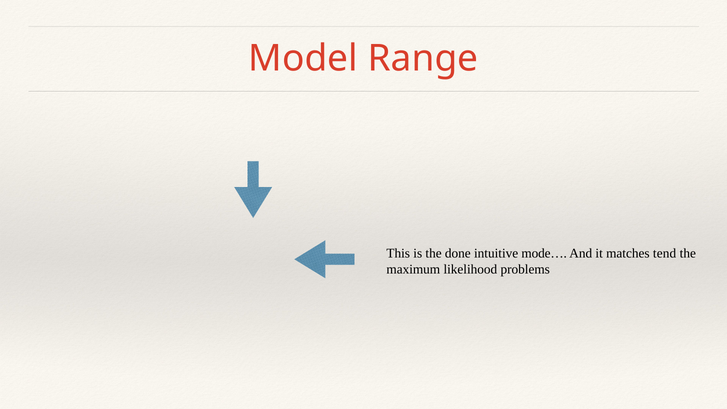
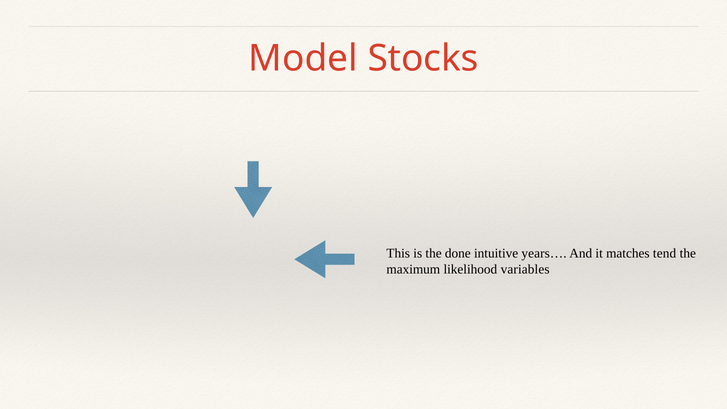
Range: Range -> Stocks (423, 59)
mode…: mode… -> years… (544, 253)
problems: problems -> variables (525, 269)
